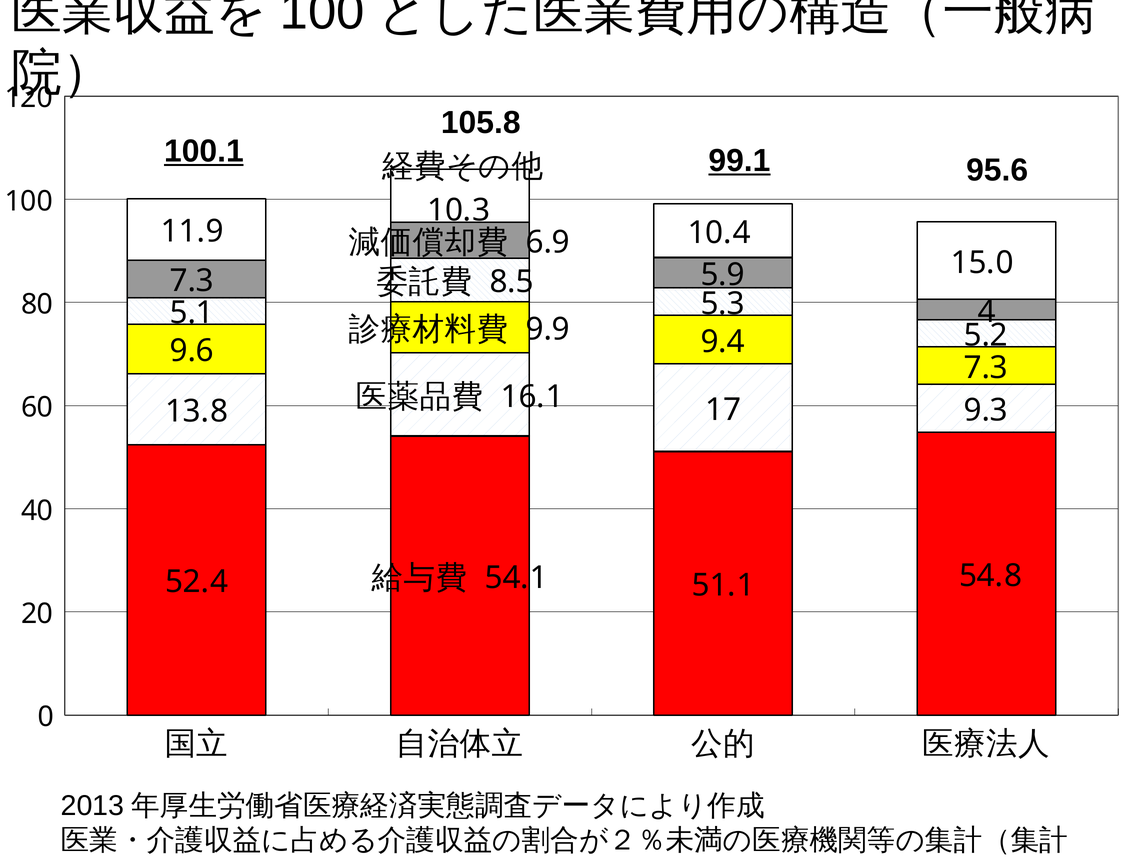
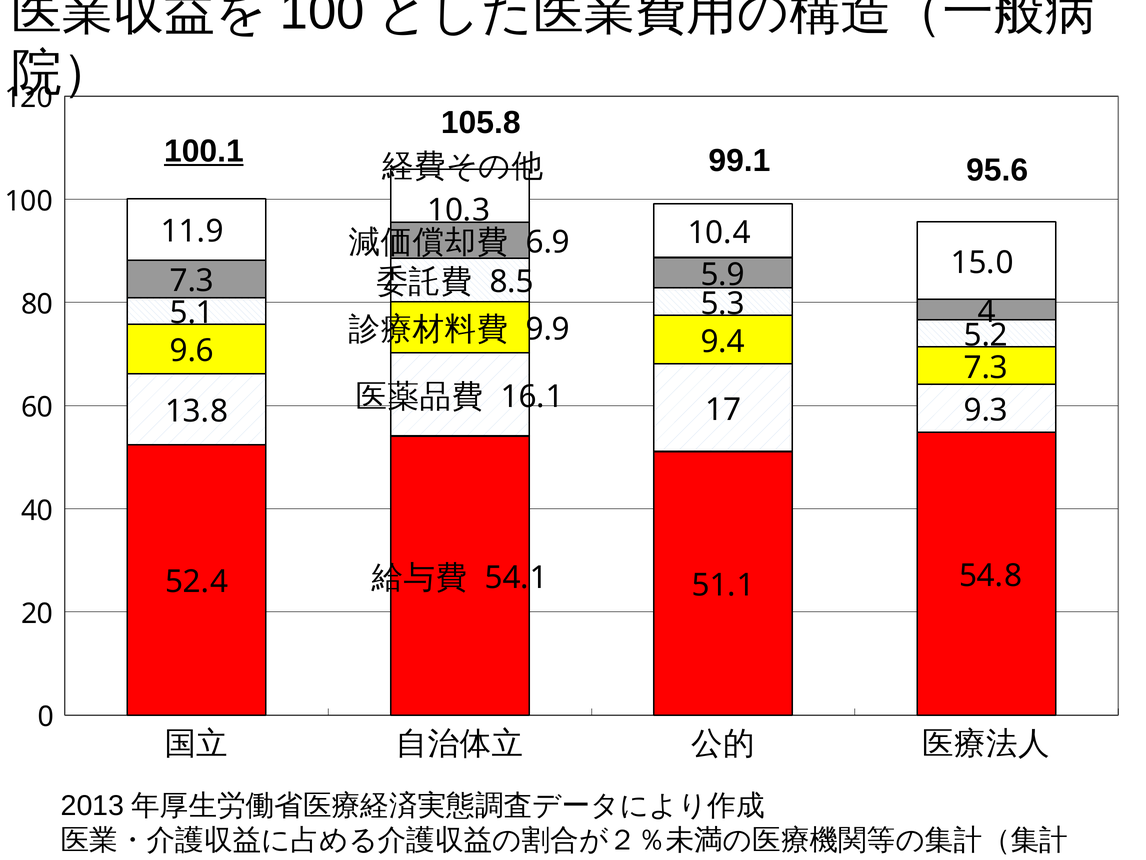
99.1 underline: present -> none (739, 161)
